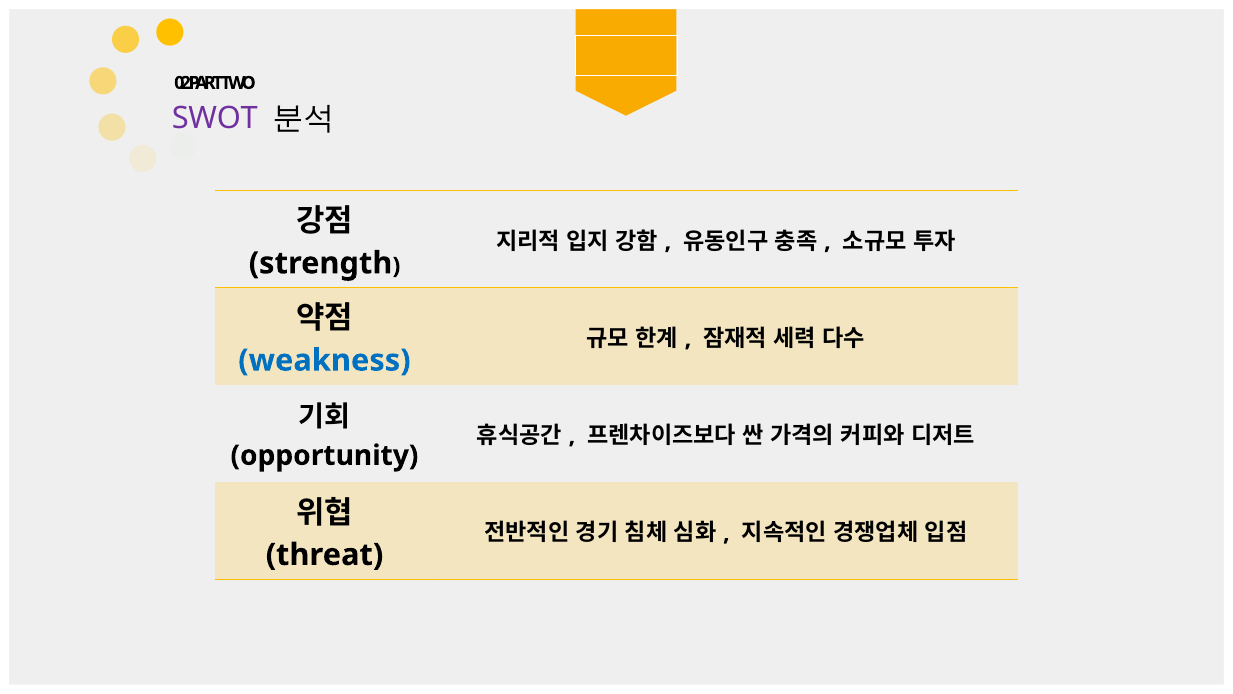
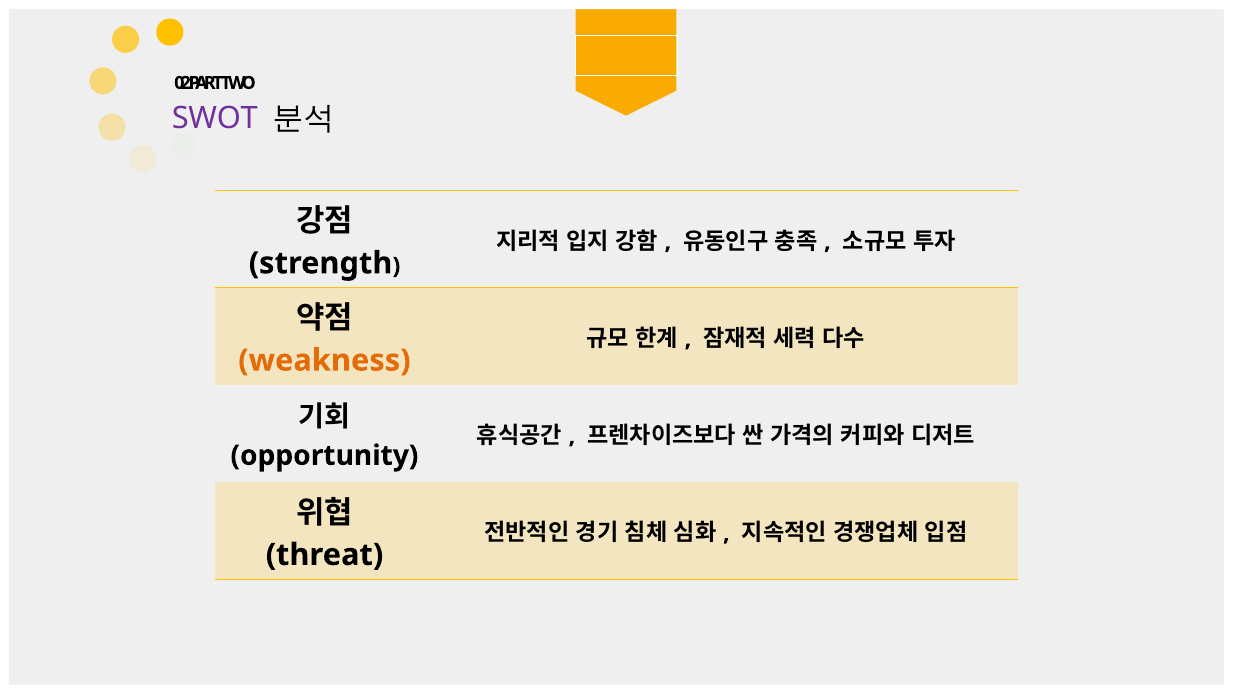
weakness colour: blue -> orange (324, 360)
